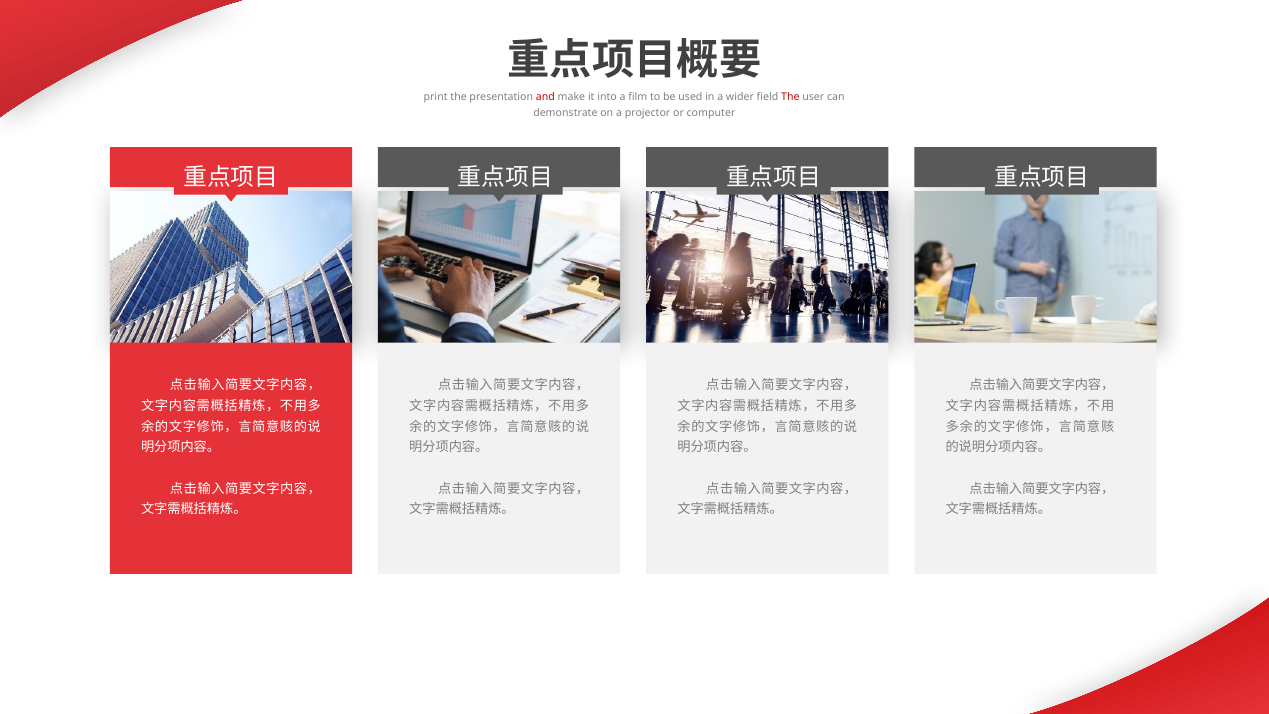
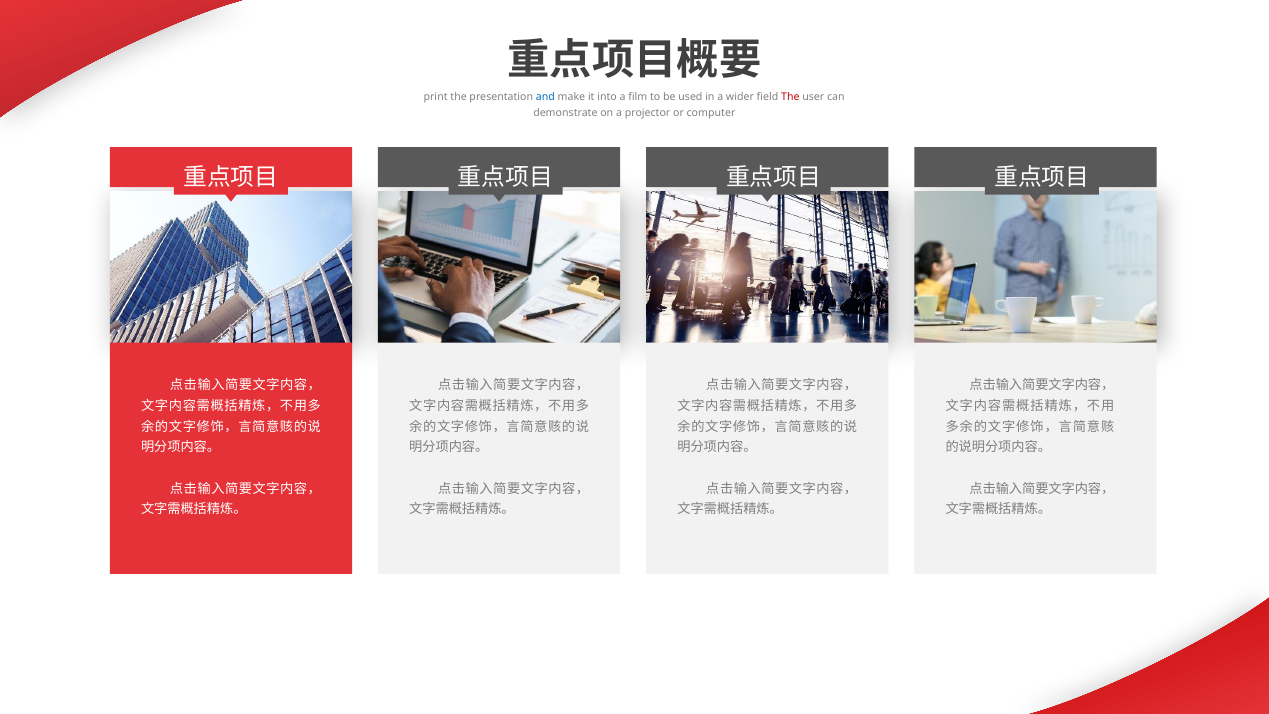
and colour: red -> blue (545, 97)
